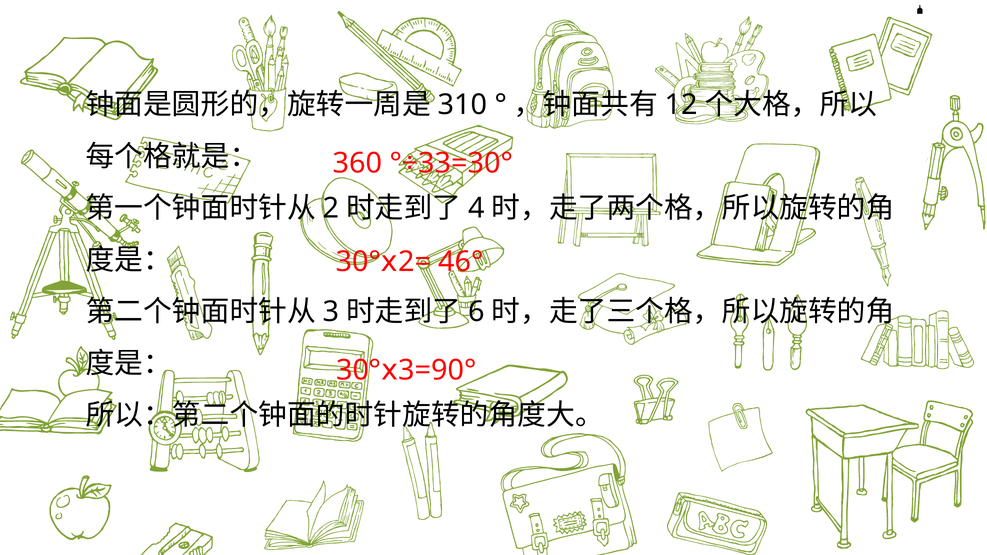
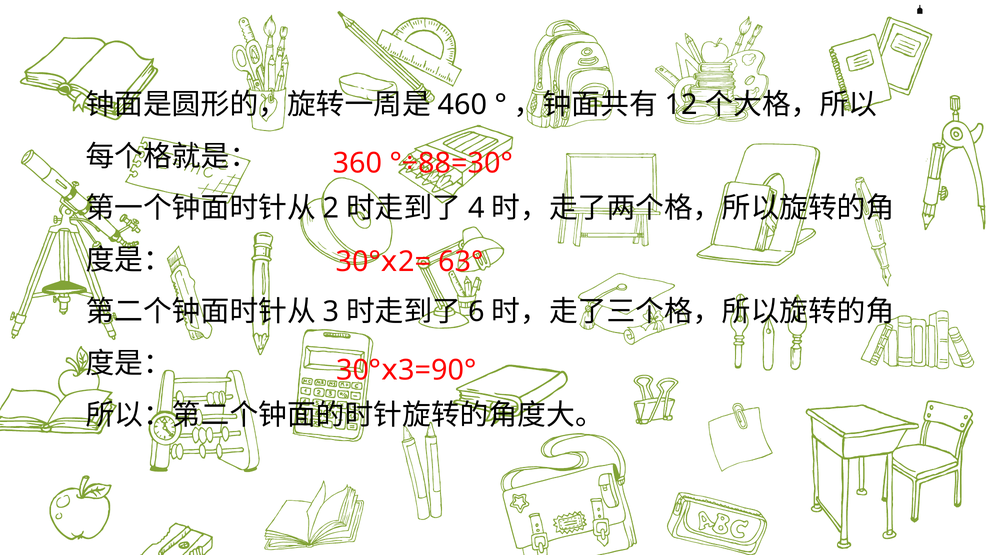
310: 310 -> 460 (463, 105)
°÷33=30°: °÷33=30° -> °÷88=30° (451, 163)
46°: 46° -> 63° (461, 262)
